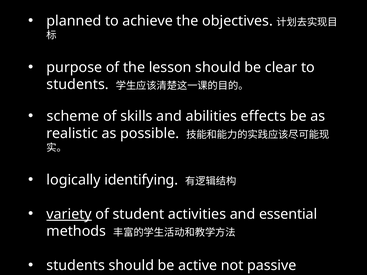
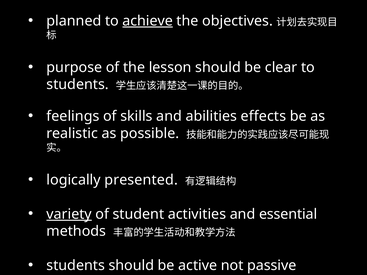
achieve underline: none -> present (148, 21)
scheme: scheme -> feelings (73, 116)
identifying: identifying -> presented (141, 180)
